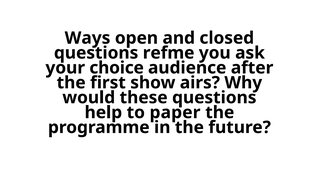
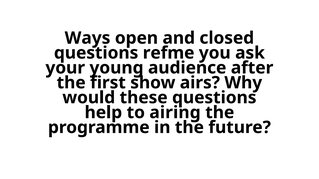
choice: choice -> young (117, 68)
paper: paper -> airing (175, 113)
